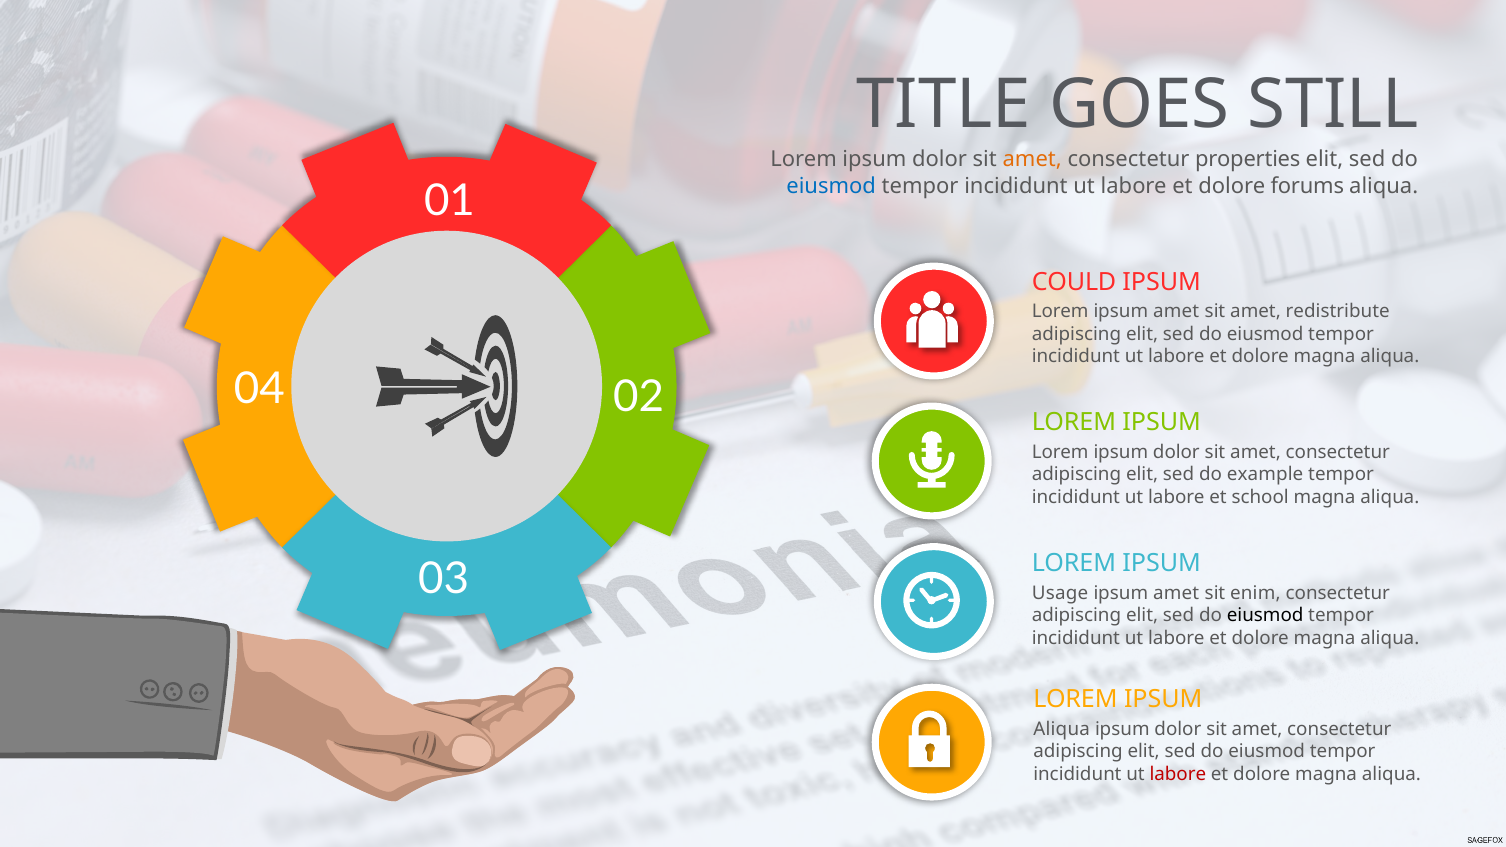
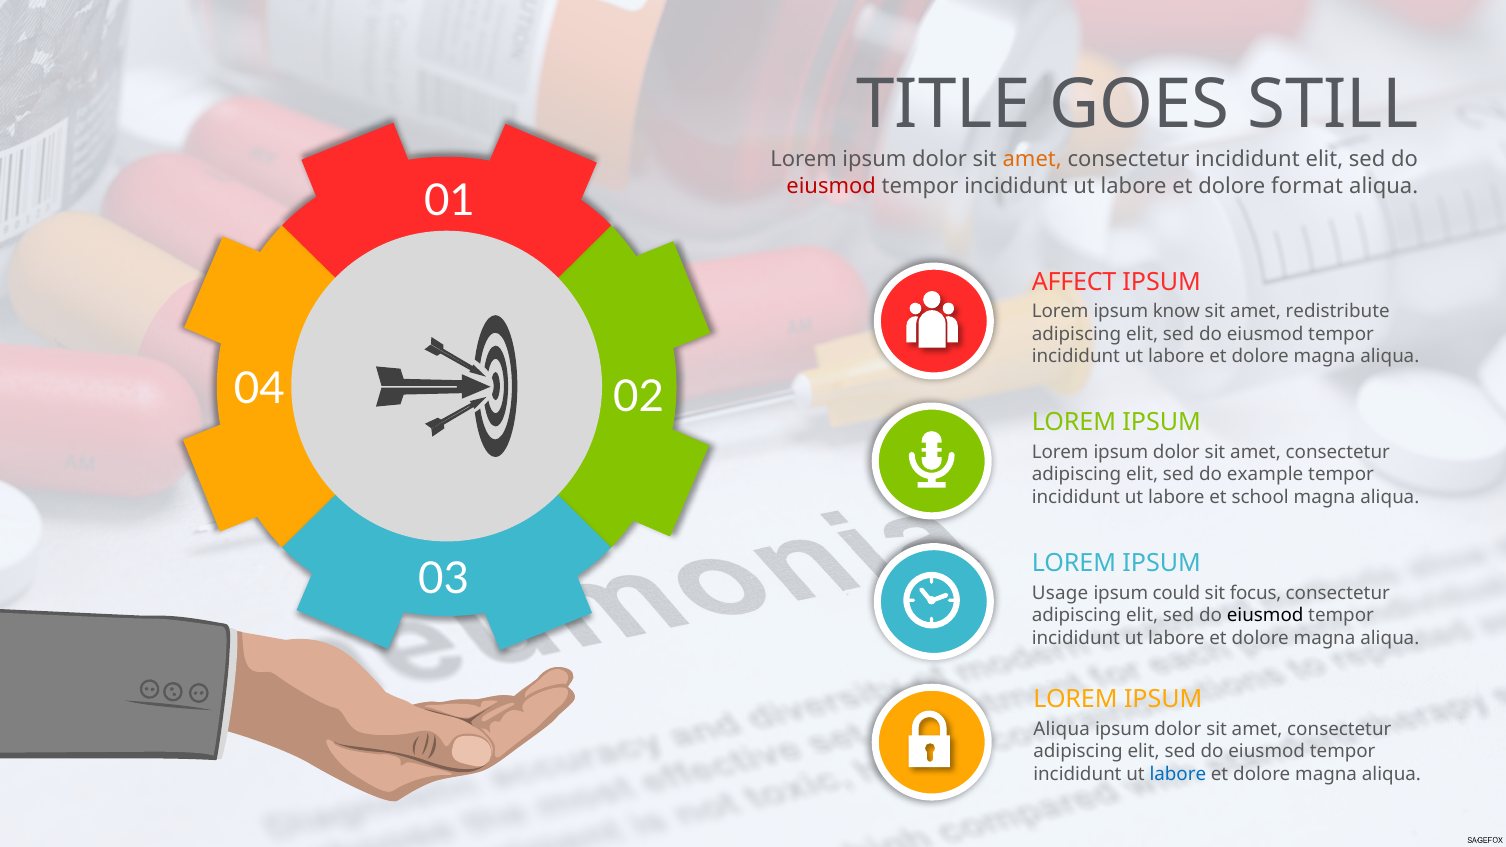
consectetur properties: properties -> incididunt (1248, 159)
eiusmod colour: blue -> red (831, 186)
forums: forums -> format (1307, 186)
COULD: COULD -> AFFECT (1074, 282)
Lorem ipsum amet: amet -> know (1176, 312)
amet: amet -> could (1176, 593)
enim: enim -> focus (1256, 593)
labore colour: red -> blue (1178, 774)
